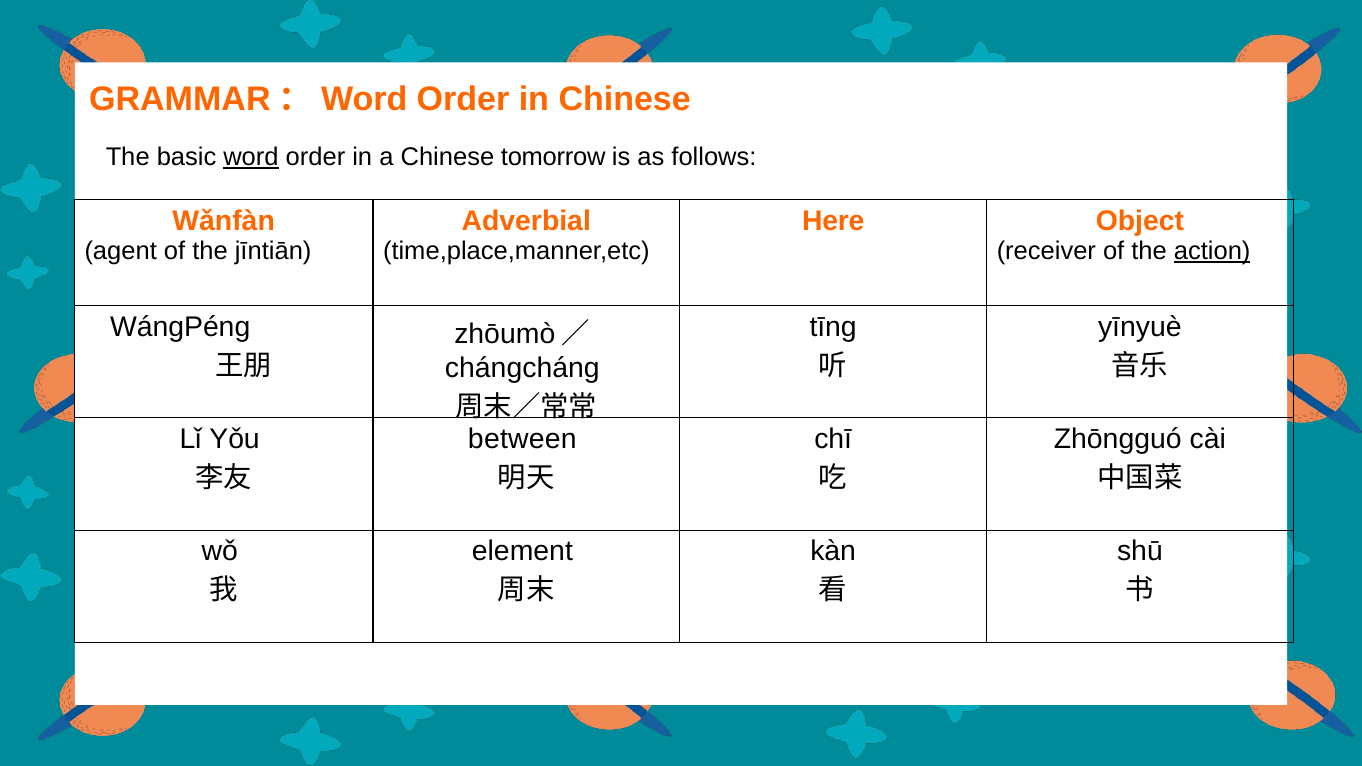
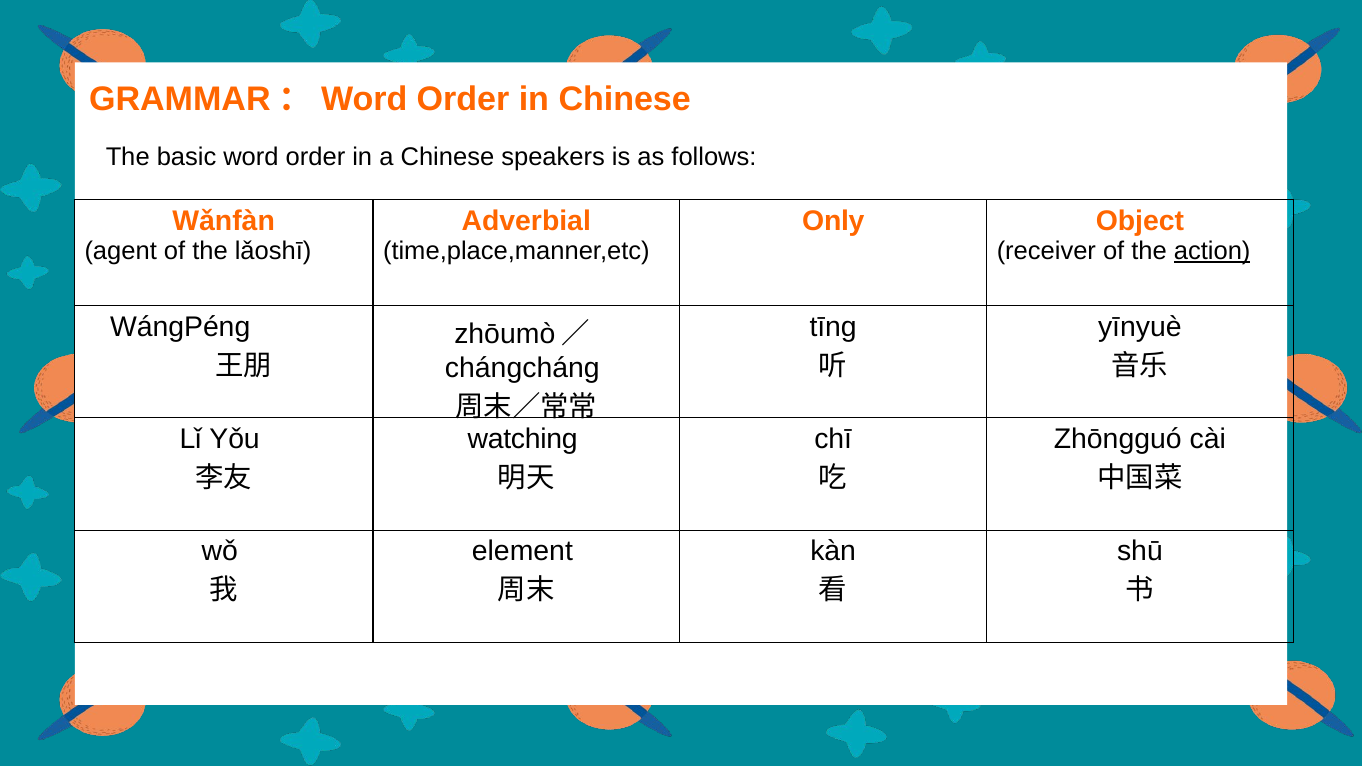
word underline: present -> none (251, 157)
tomorrow: tomorrow -> speakers (553, 157)
Here: Here -> Only (833, 221)
jīntiān: jīntiān -> lǎoshī (273, 251)
between: between -> watching (523, 439)
